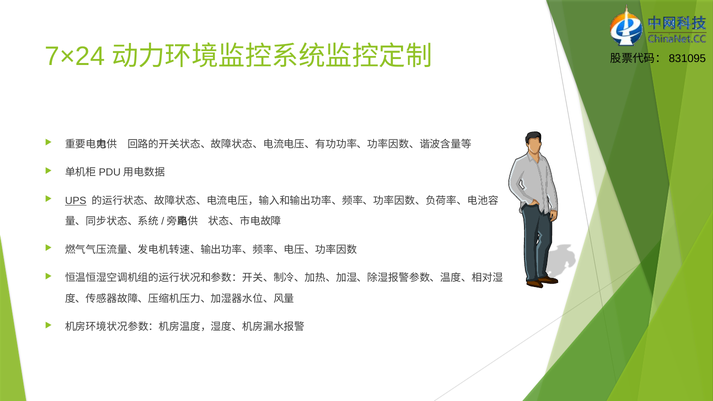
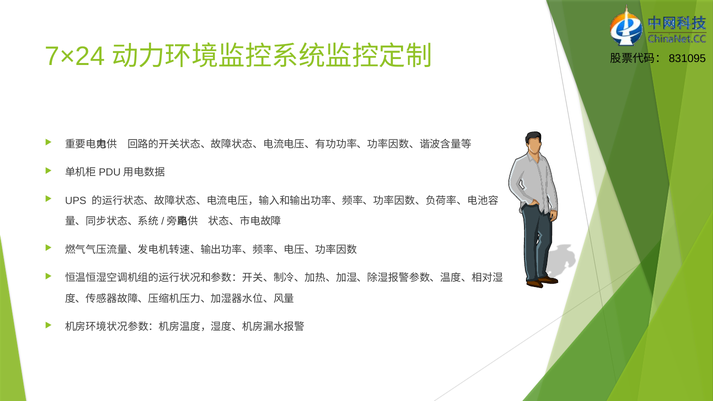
UPS underline: present -> none (76, 201)
